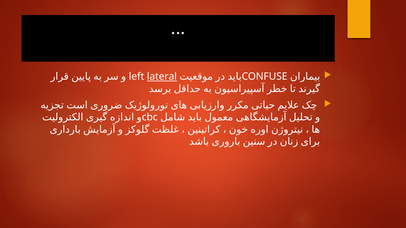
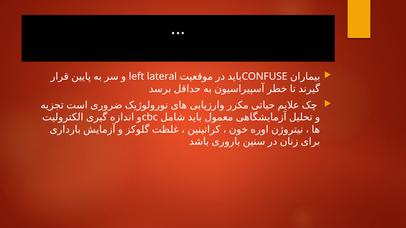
lateral underline: present -> none (162, 77)
